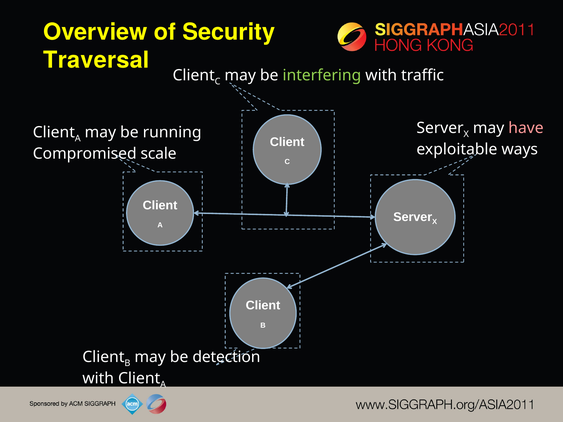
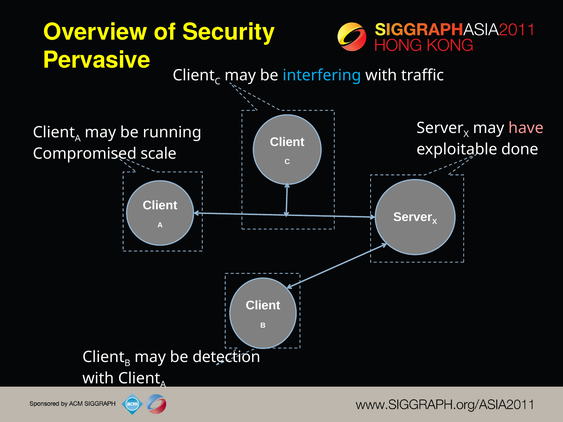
Traversal: Traversal -> Pervasive (97, 60)
interfering colour: light green -> light blue (322, 75)
ways: ways -> done (520, 149)
